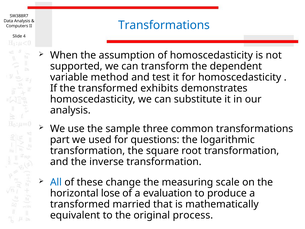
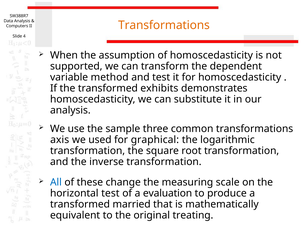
Transformations colour: blue -> orange (164, 25)
part: part -> axis (60, 140)
questions: questions -> graphical (155, 140)
horizontal lose: lose -> test (110, 193)
process: process -> treating (193, 215)
